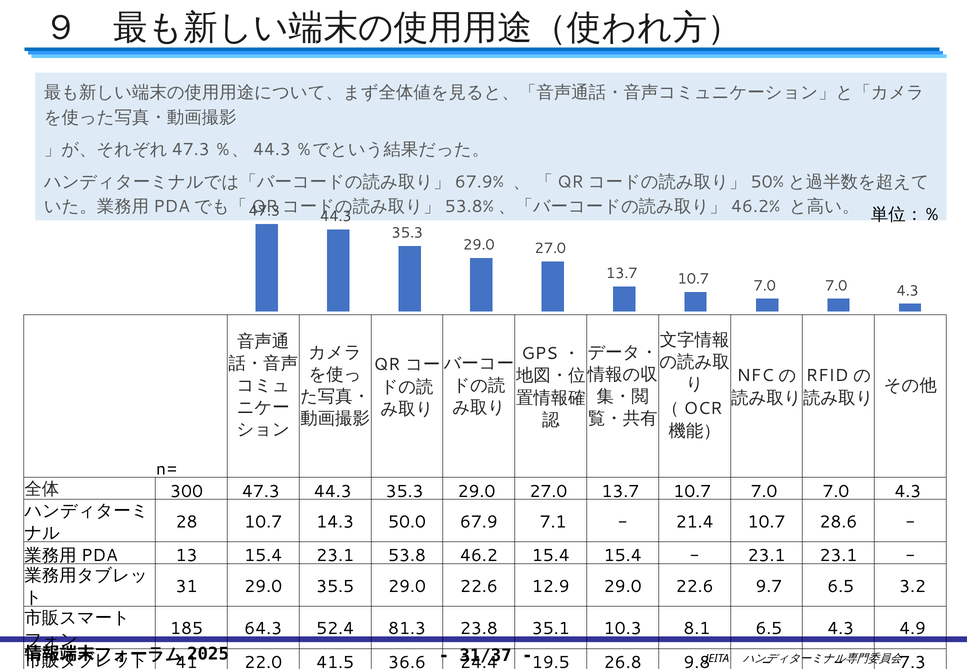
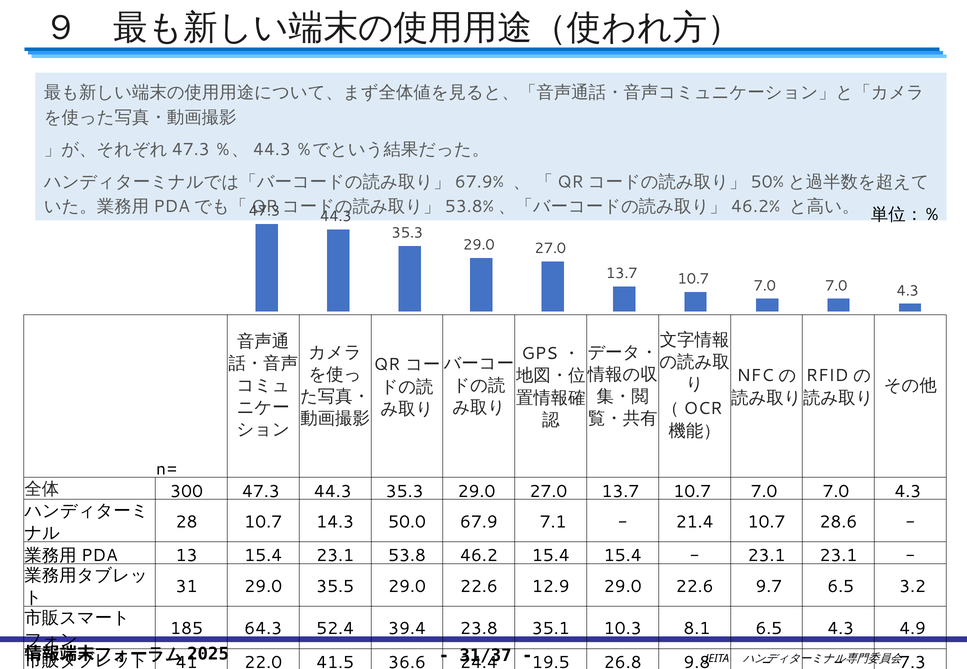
81.3: 81.3 -> 39.4 (407, 629)
